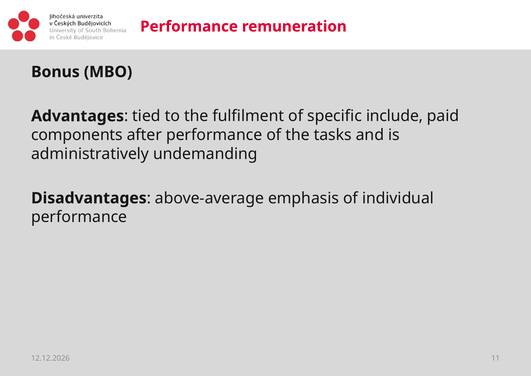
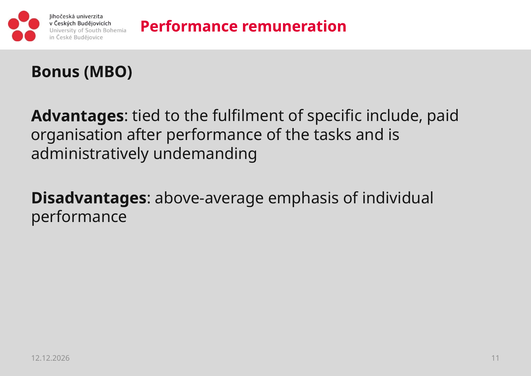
components: components -> organisation (77, 135)
